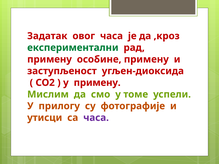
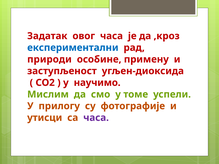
експериментални colour: green -> blue (73, 48)
примену: примену -> природи (49, 59)
у примену: примену -> научимо (97, 83)
